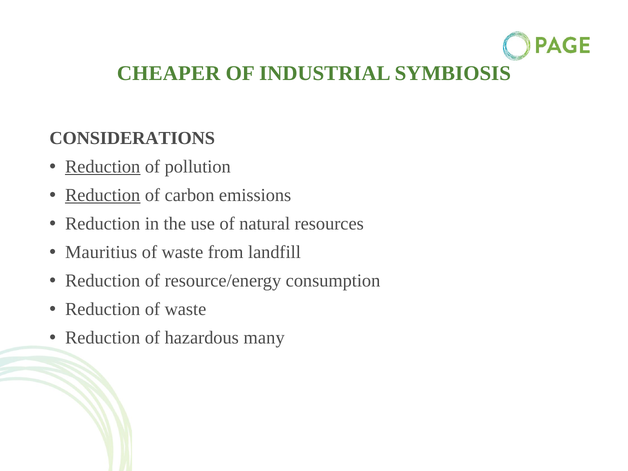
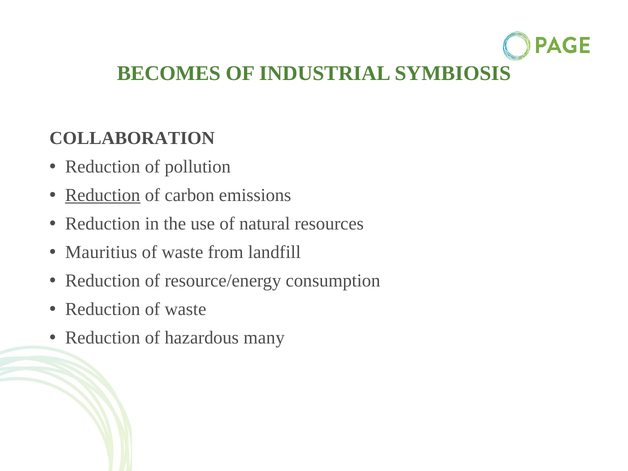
CHEAPER: CHEAPER -> BECOMES (169, 73)
CONSIDERATIONS: CONSIDERATIONS -> COLLABORATION (132, 138)
Reduction underline: present -> none (103, 167)
